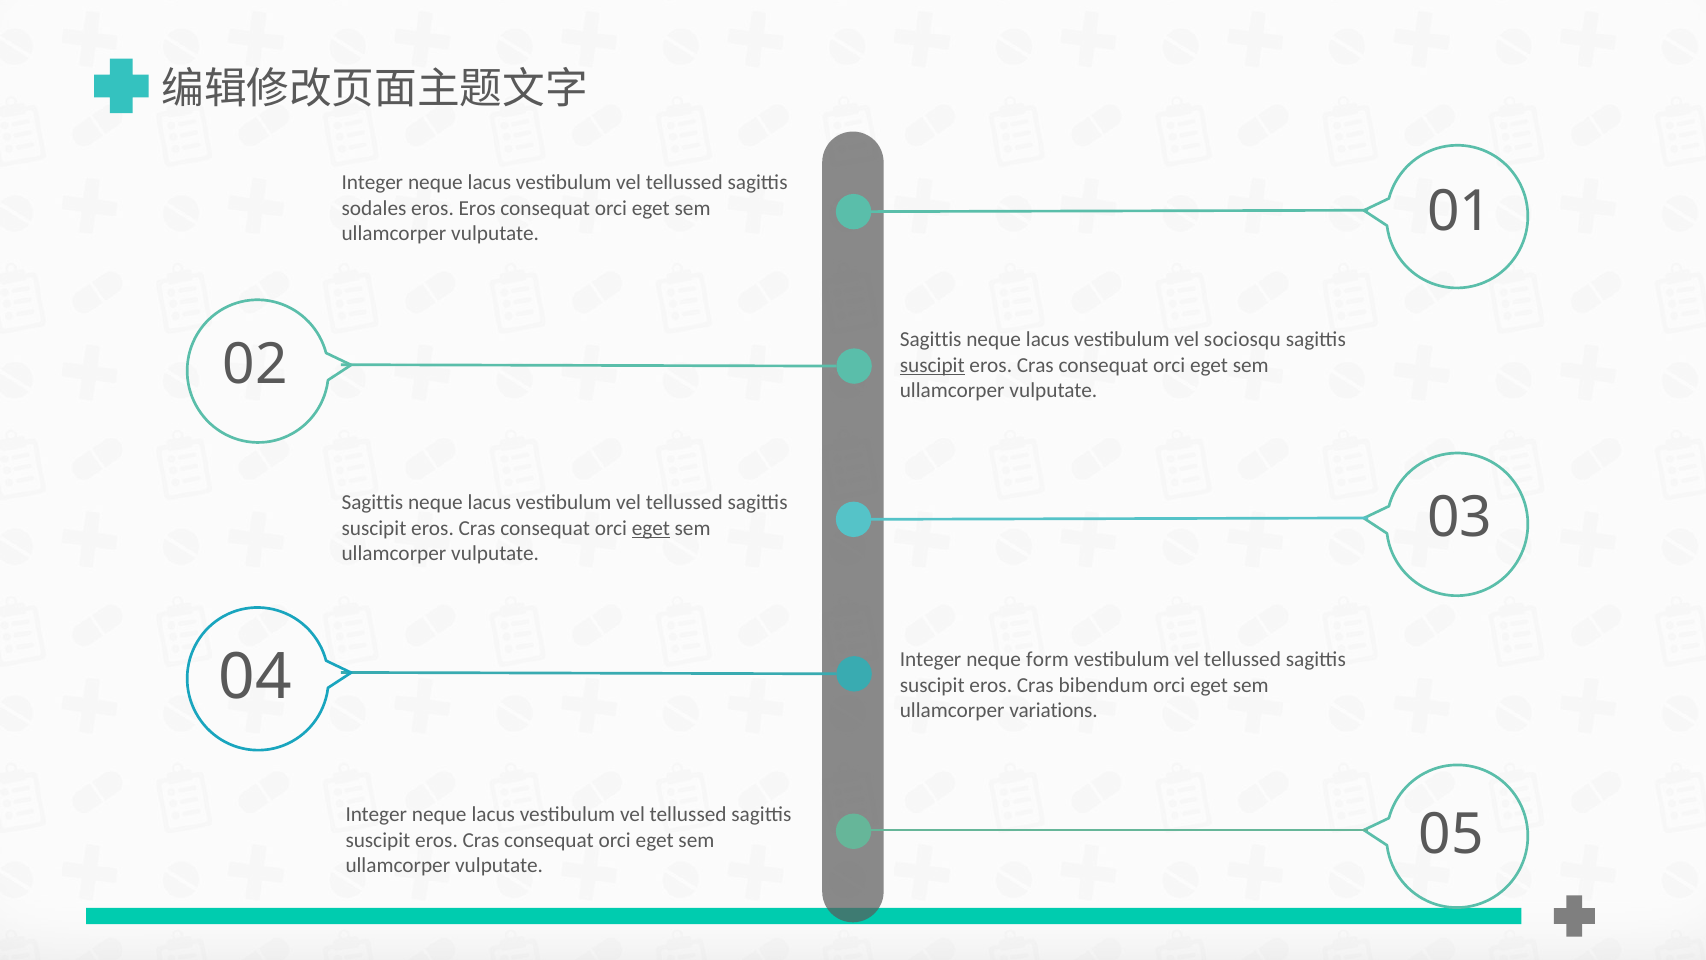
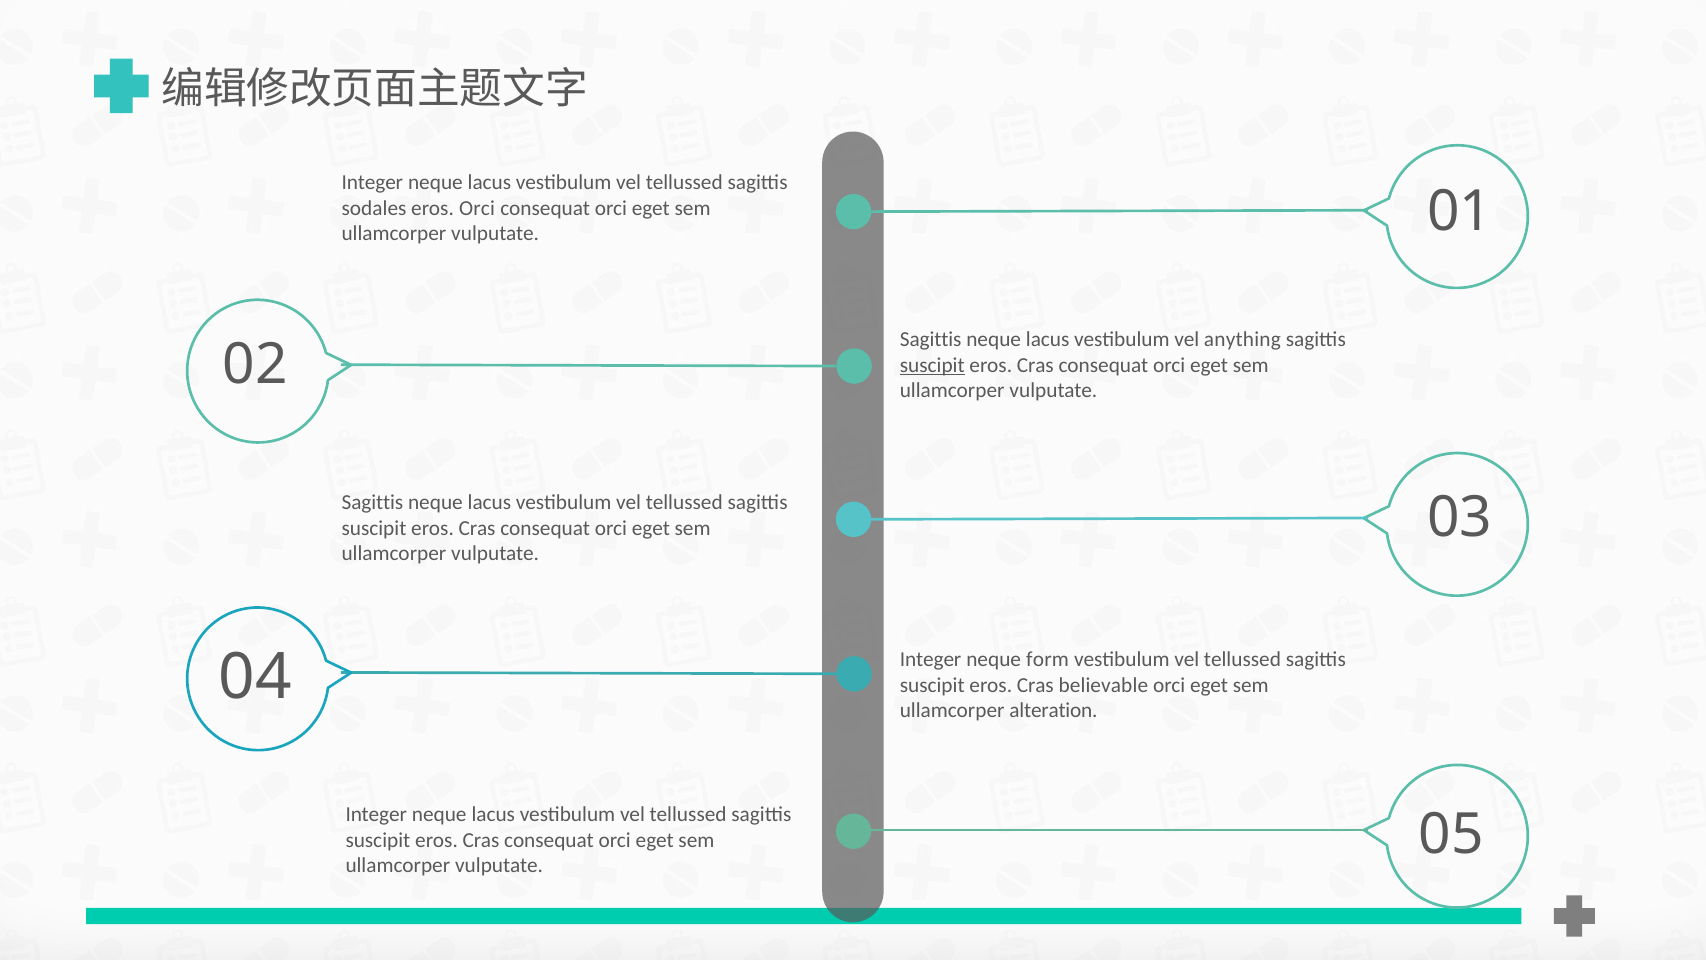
eros Eros: Eros -> Orci (477, 208)
sociosqu: sociosqu -> anything (1242, 340)
eget underline: present -> none (651, 528)
bibendum: bibendum -> believable (1103, 685)
variations: variations -> alteration (1053, 711)
